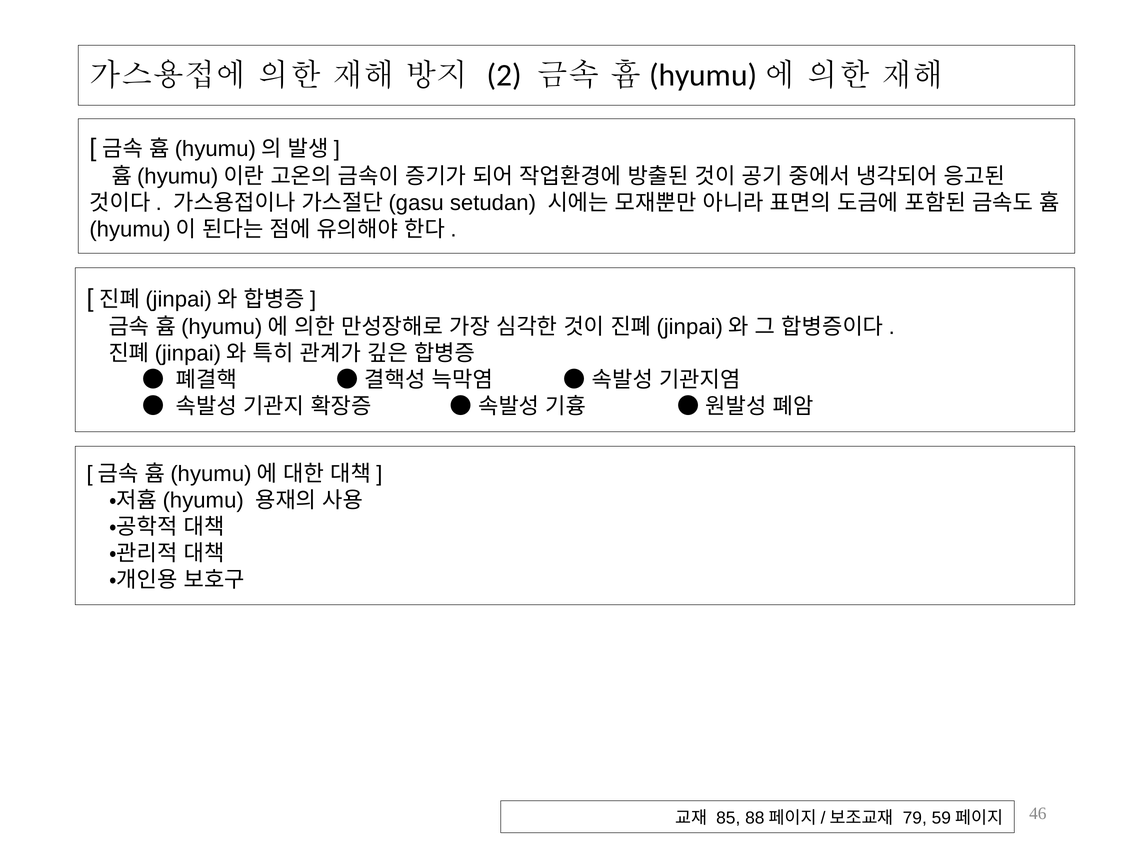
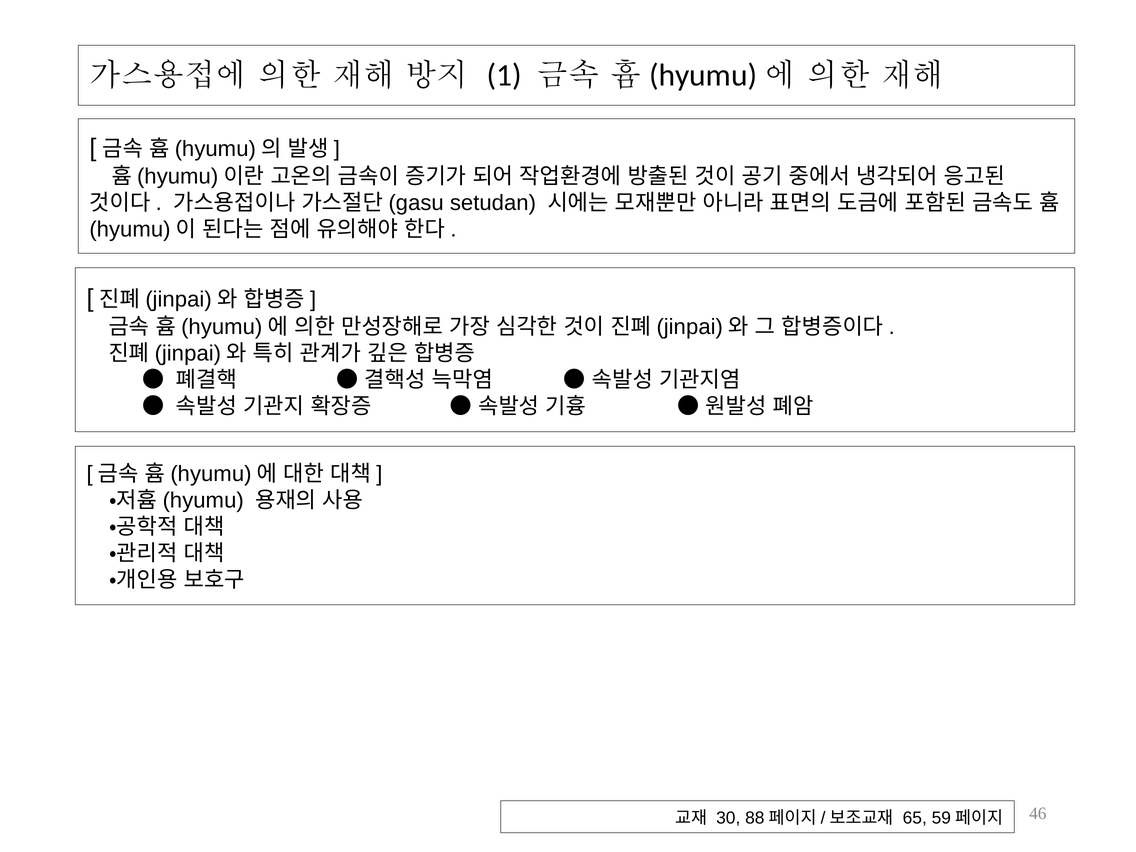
2: 2 -> 1 (504, 75)
85: 85 -> 30 (728, 818)
79: 79 -> 65 (915, 818)
